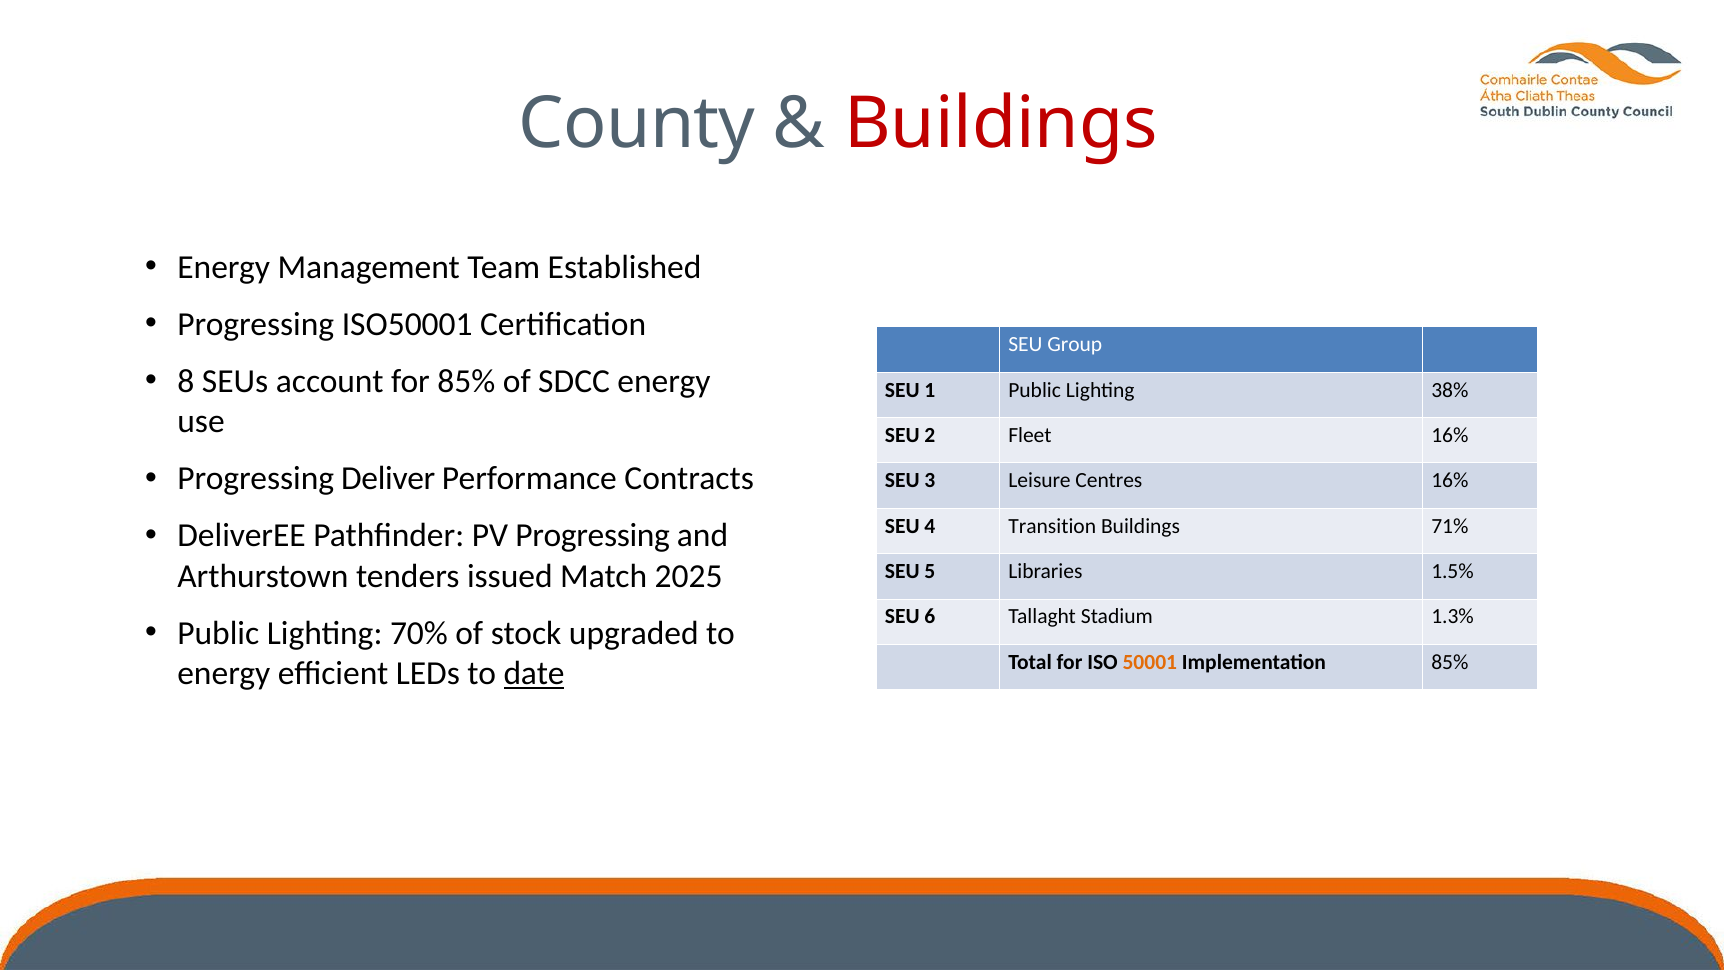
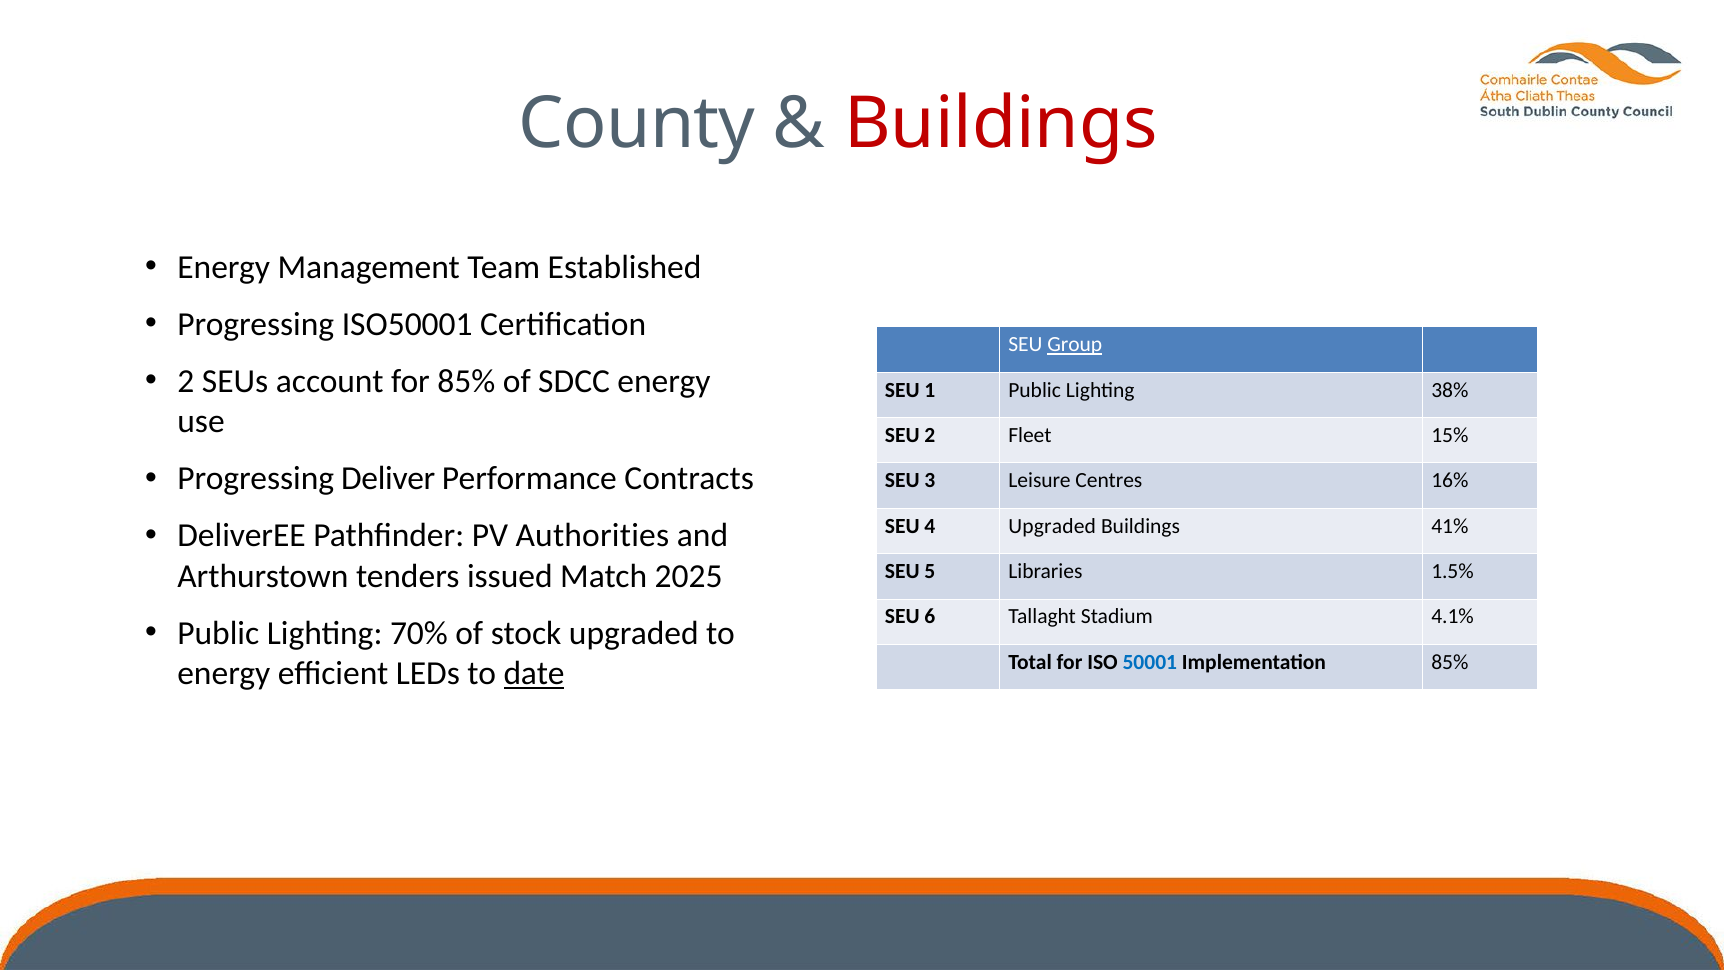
Group underline: none -> present (1075, 345)
8: 8 -> 2 (186, 381)
Fleet 16%: 16% -> 15% (1450, 435)
4 Transition: Transition -> Upgraded (1052, 526)
71%: 71% -> 41% (1450, 526)
PV Progressing: Progressing -> Authorities (592, 536)
1.3%: 1.3% -> 4.1% (1453, 617)
50001 colour: orange -> blue (1150, 662)
